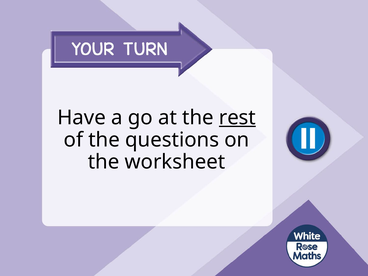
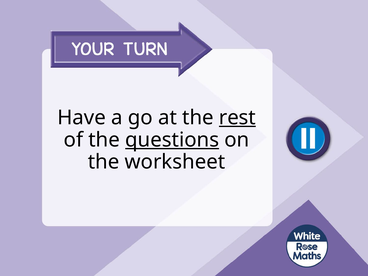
questions underline: none -> present (172, 140)
